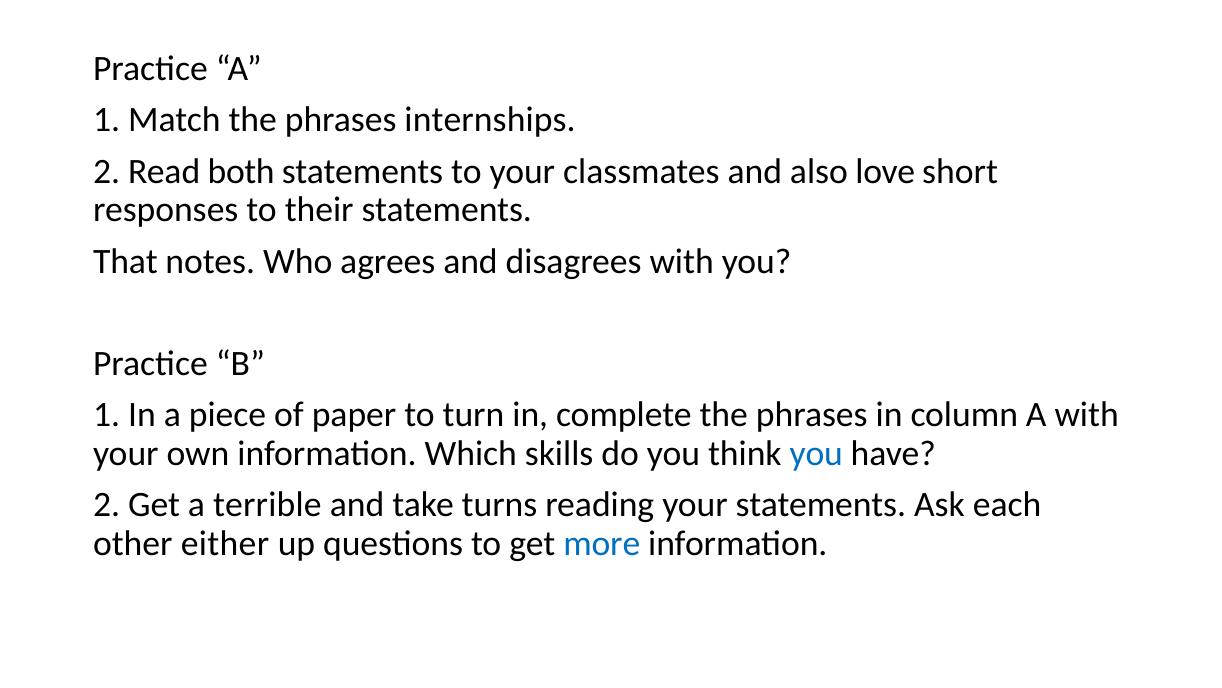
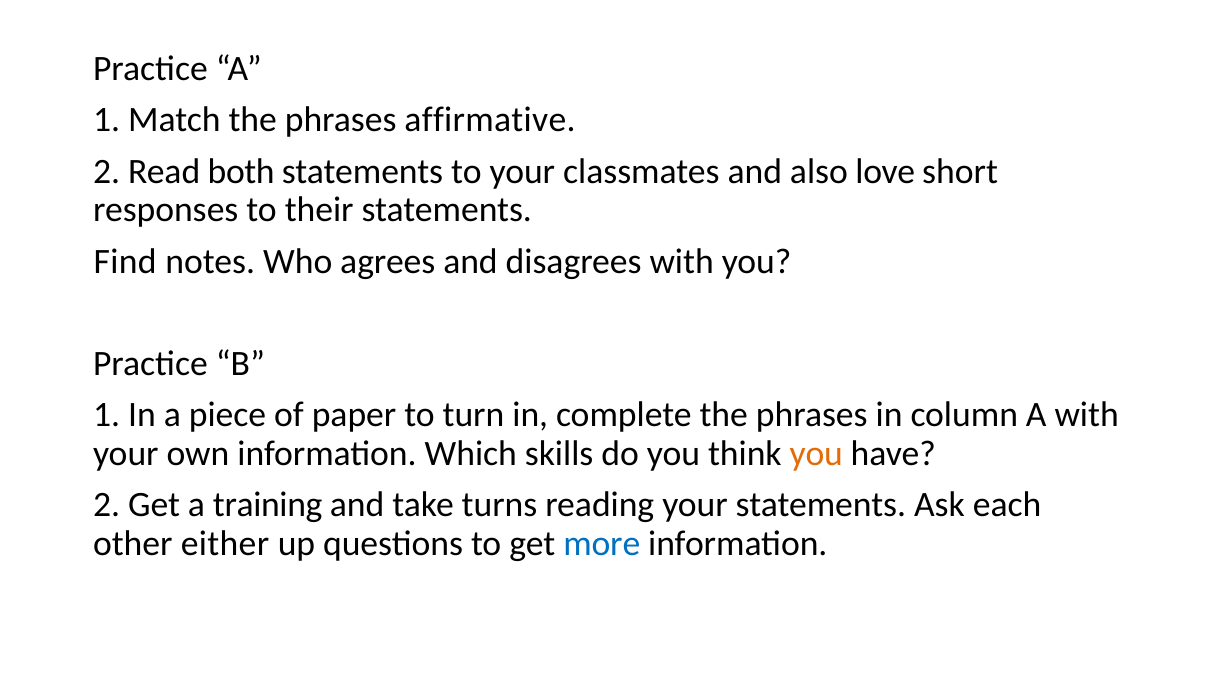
internships: internships -> affirmative (490, 120)
That: That -> Find (125, 261)
you colour: blue -> orange (816, 453)
terrible: terrible -> training (268, 504)
